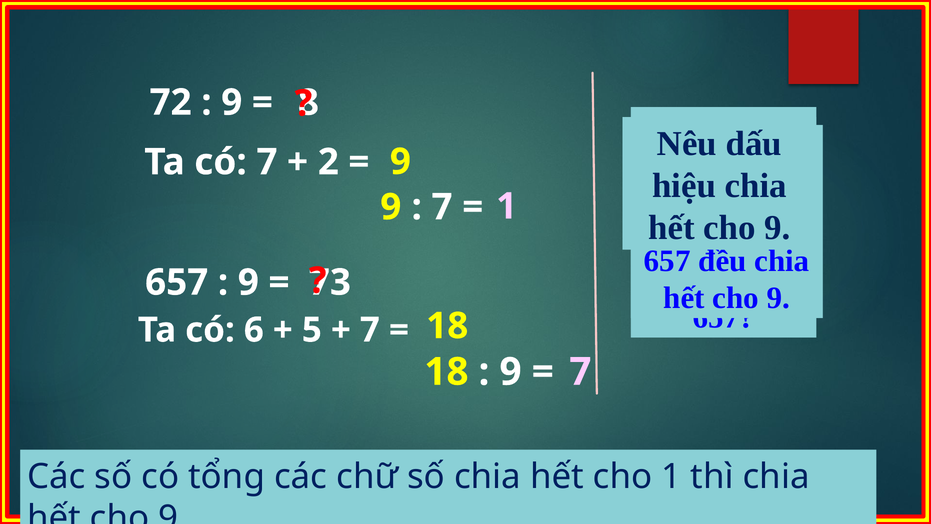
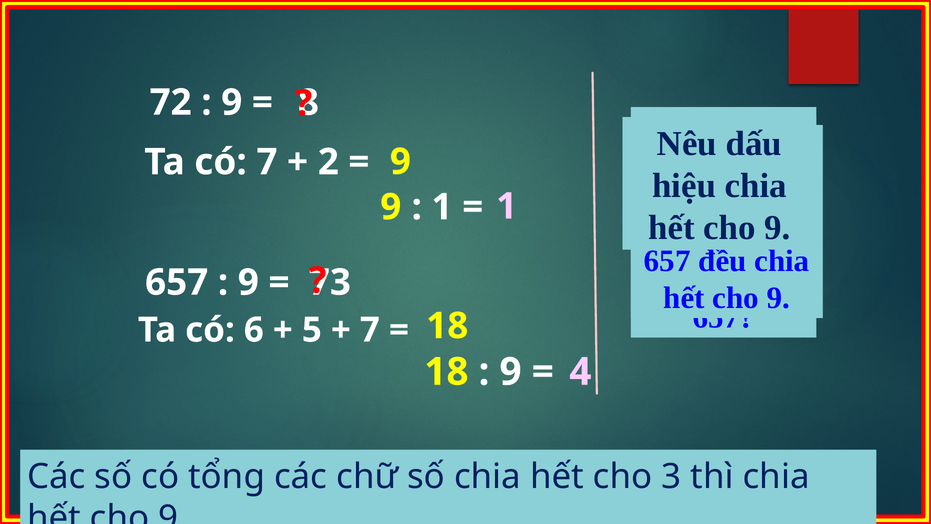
7: 7 -> 1 (442, 207)
7: 7 -> 4 (580, 372)
cho 1: 1 -> 3 (671, 476)
